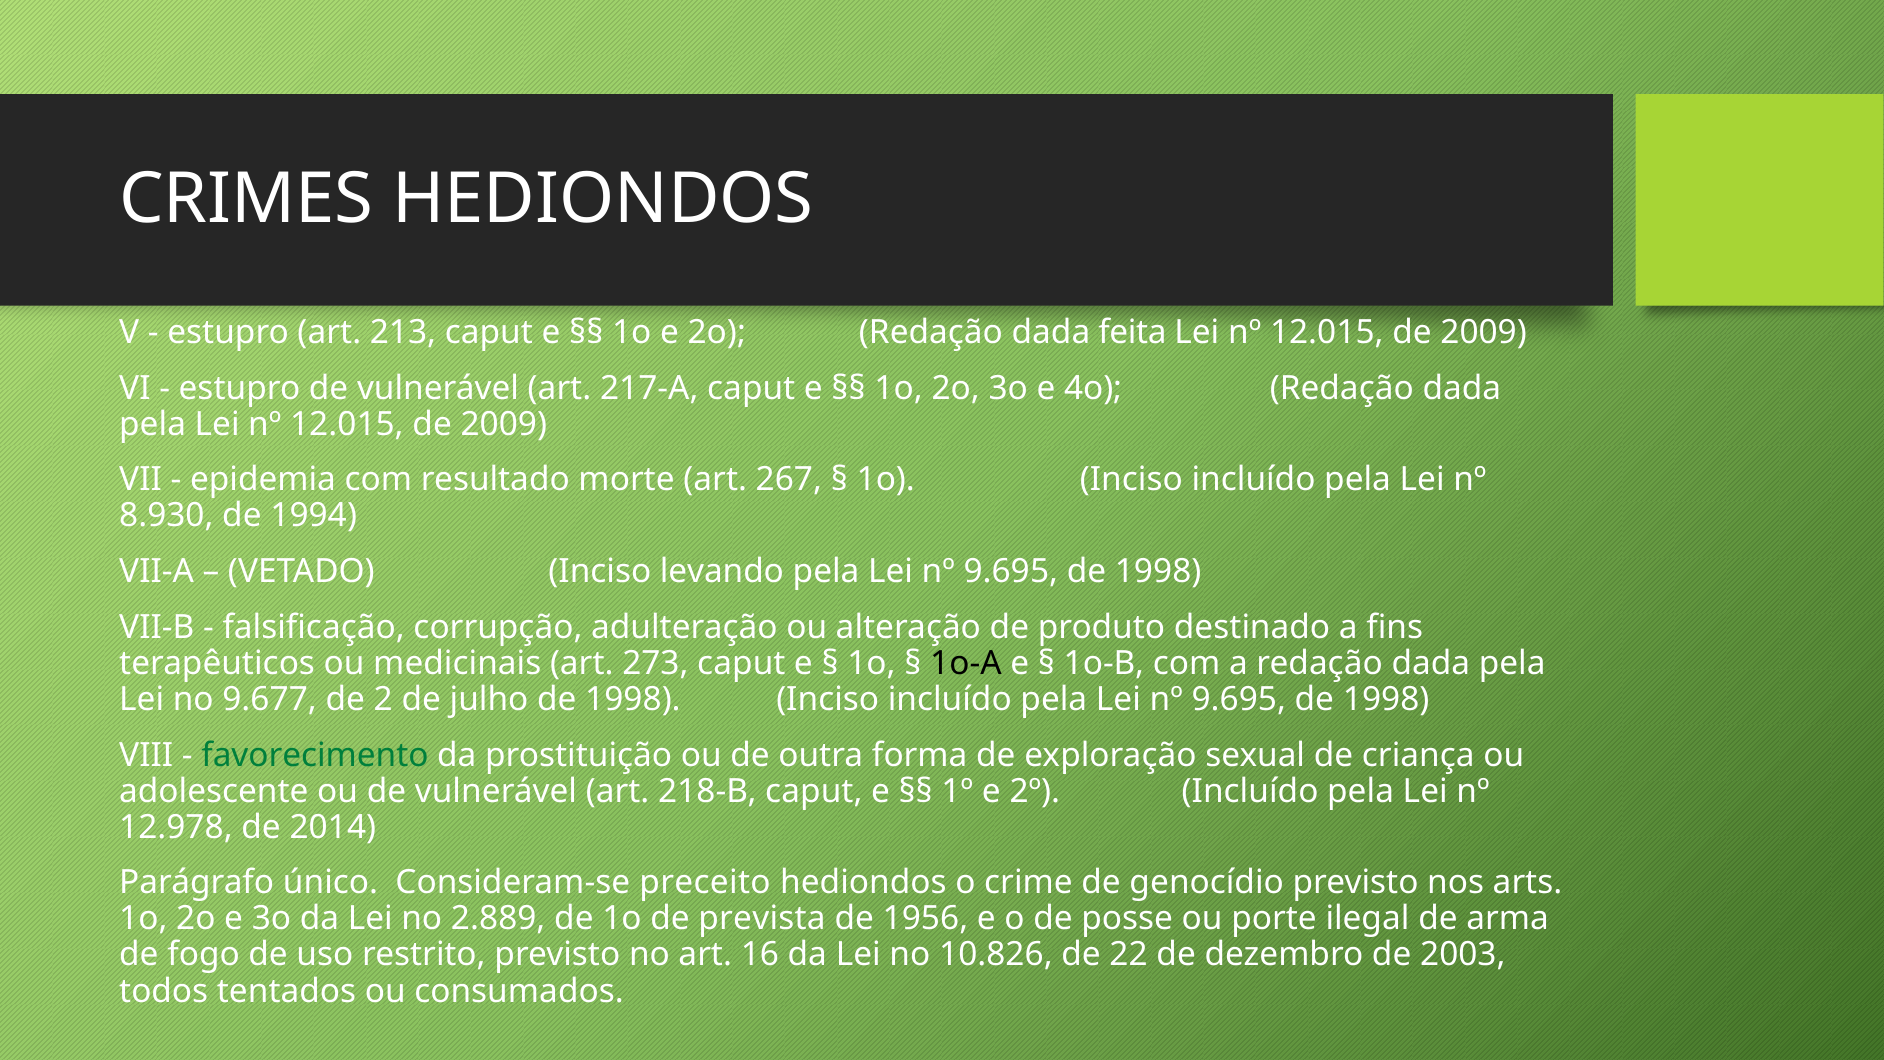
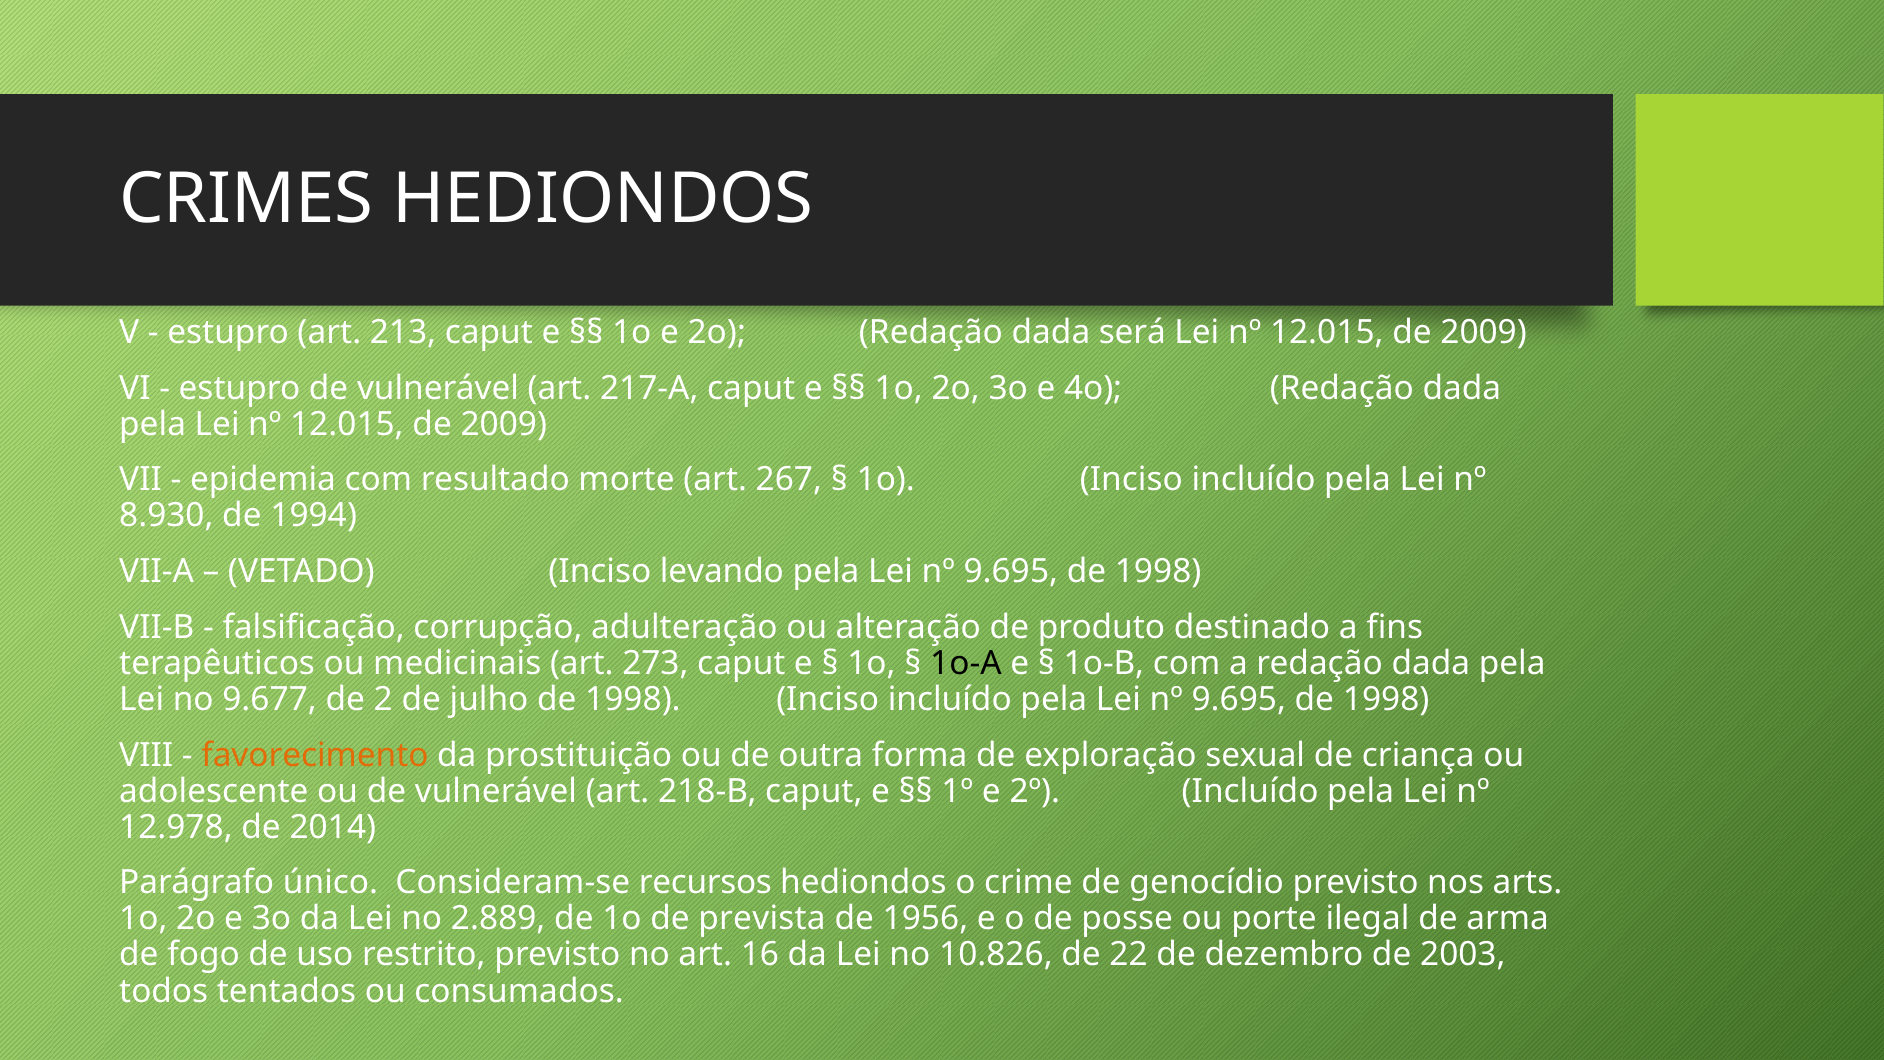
feita: feita -> será (1132, 332)
favorecimento colour: green -> orange (315, 755)
preceito: preceito -> recursos (705, 883)
